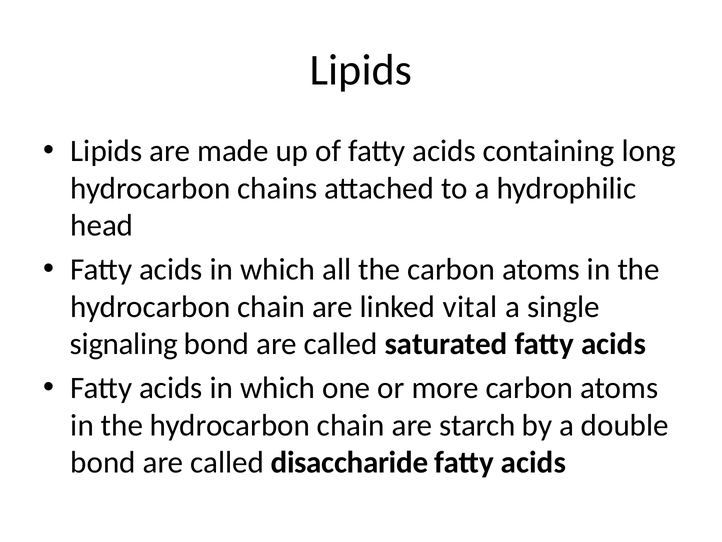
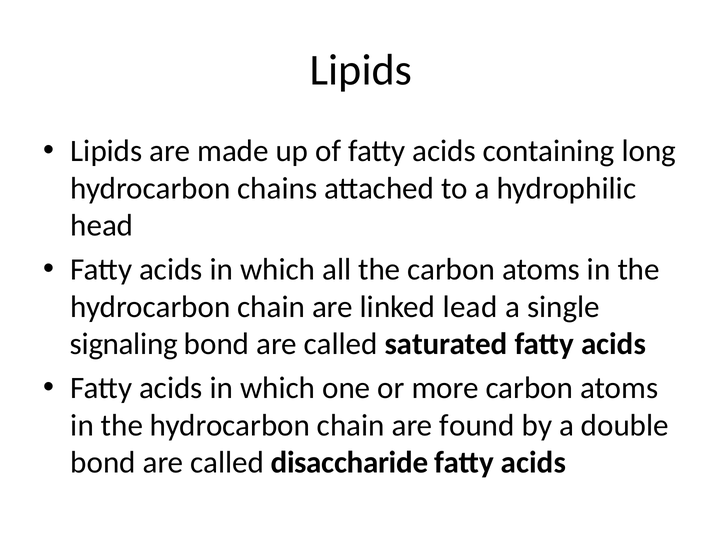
vital: vital -> lead (470, 307)
starch: starch -> found (477, 425)
